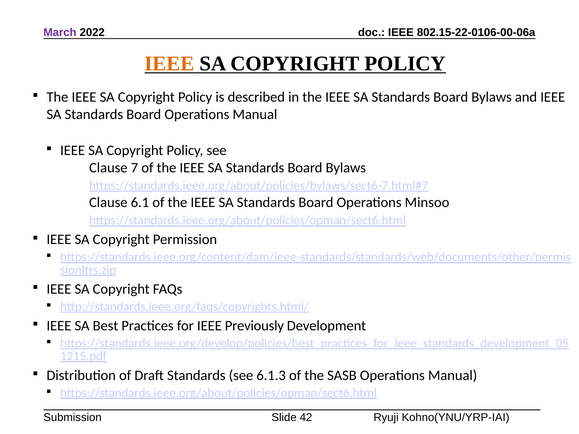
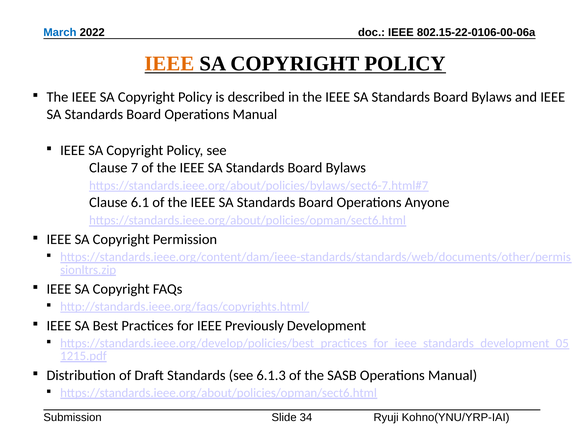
March colour: purple -> blue (60, 33)
Minsoo: Minsoo -> Anyone (427, 202)
42: 42 -> 34 (306, 418)
